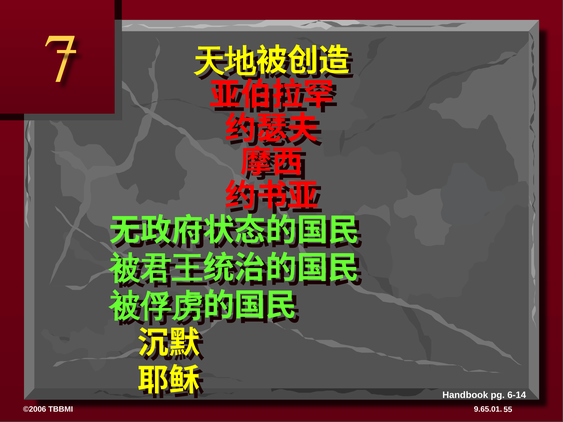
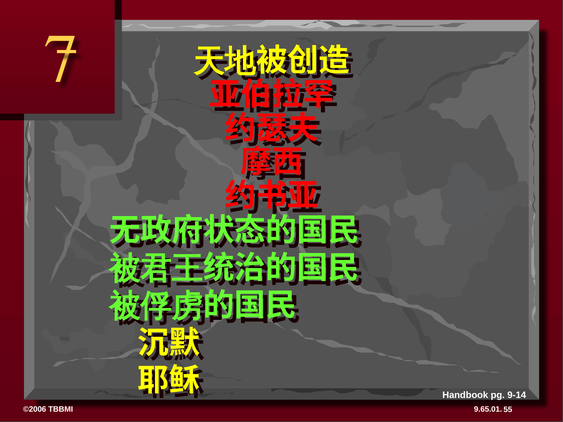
6-14: 6-14 -> 9-14 (517, 395)
